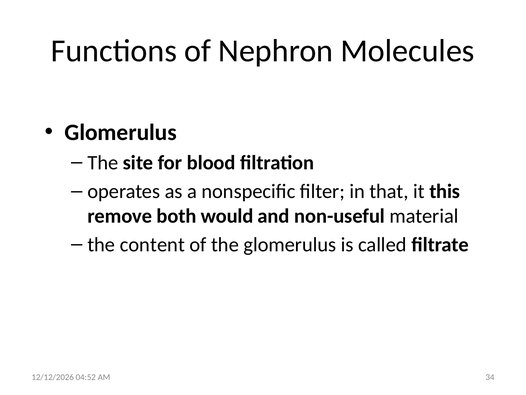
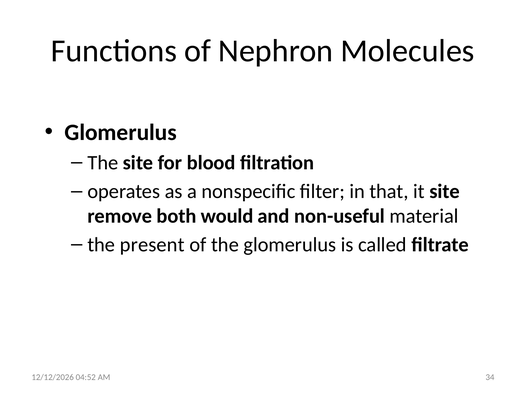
it this: this -> site (445, 191)
content: content -> present (152, 244)
